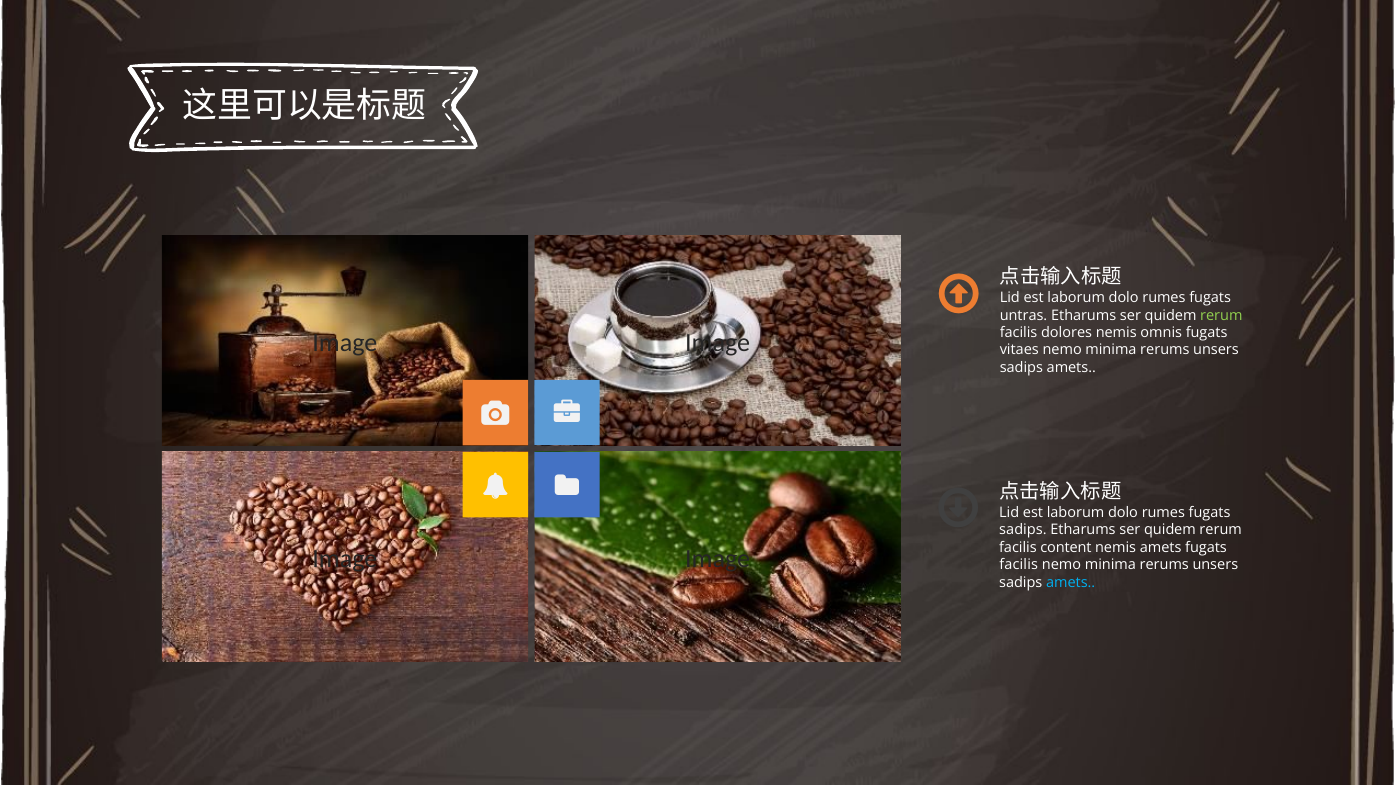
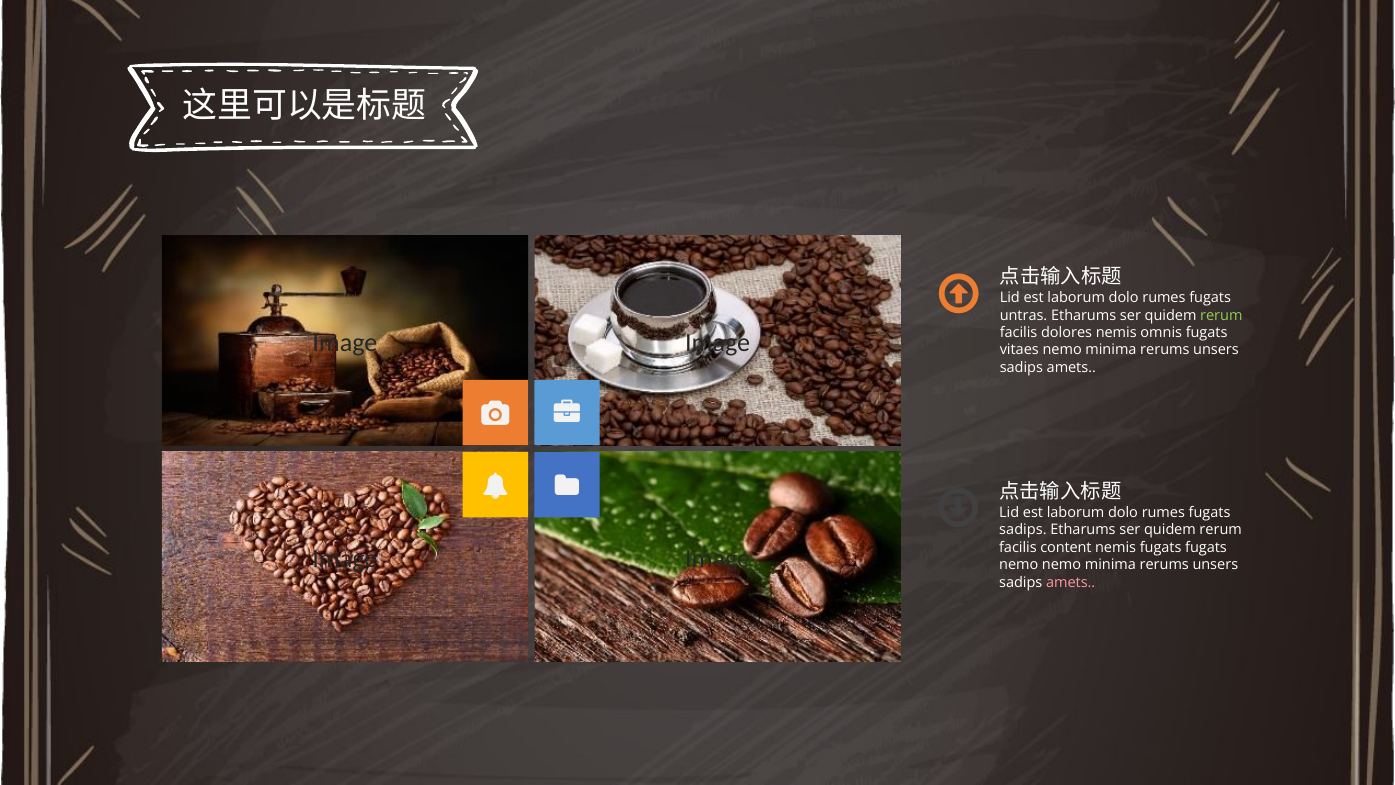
nemis amets: amets -> fugats (1161, 547)
facilis: facilis -> nemo (1019, 565)
amets colour: light blue -> pink (1071, 582)
